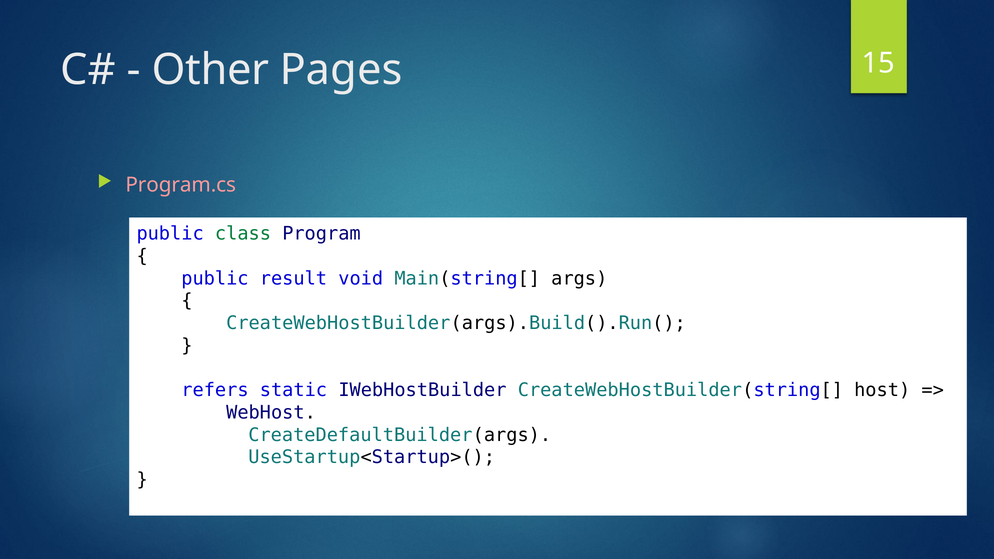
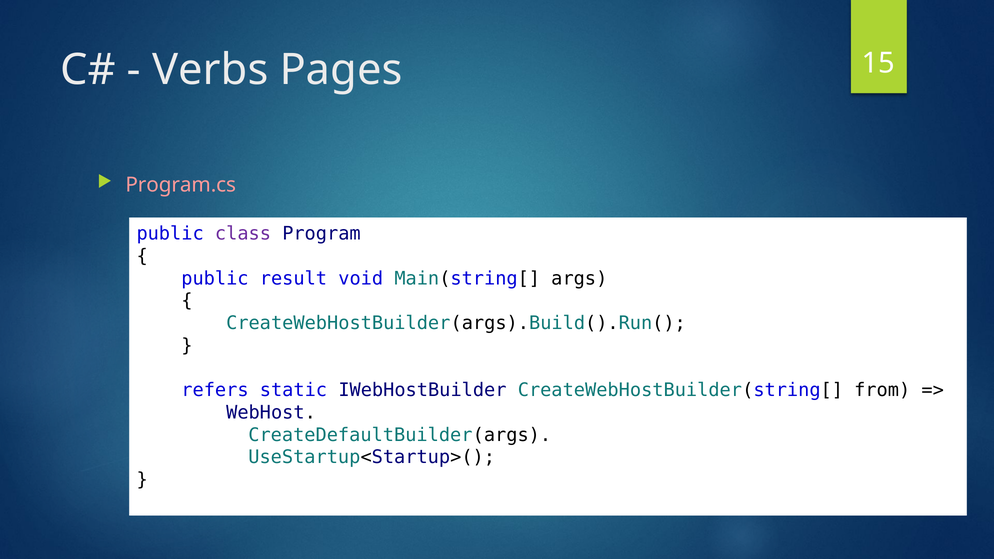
Other: Other -> Verbs (210, 70)
class colour: green -> purple (243, 234)
host: host -> from (882, 390)
